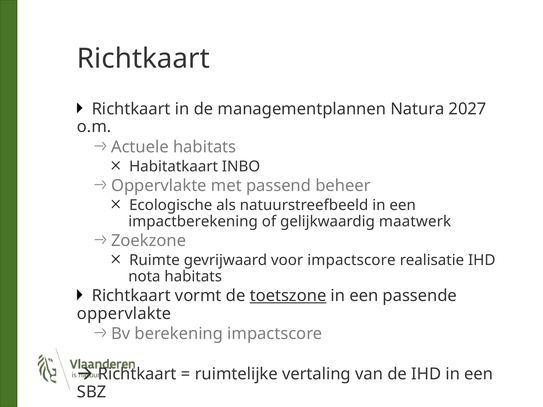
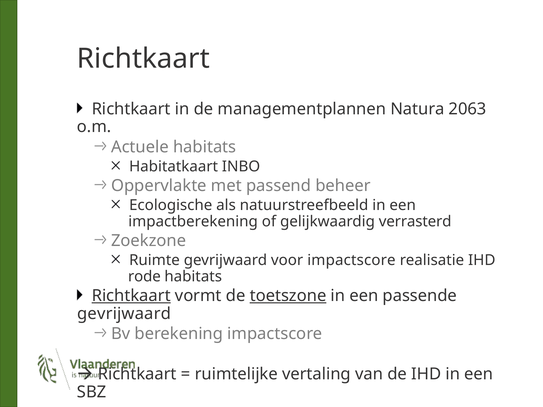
2027: 2027 -> 2063 (468, 109)
maatwerk: maatwerk -> verrasterd (415, 222)
nota: nota -> rode (144, 277)
Richtkaart underline: none -> present (131, 296)
oppervlakte: oppervlakte -> gevrijwaard (124, 314)
